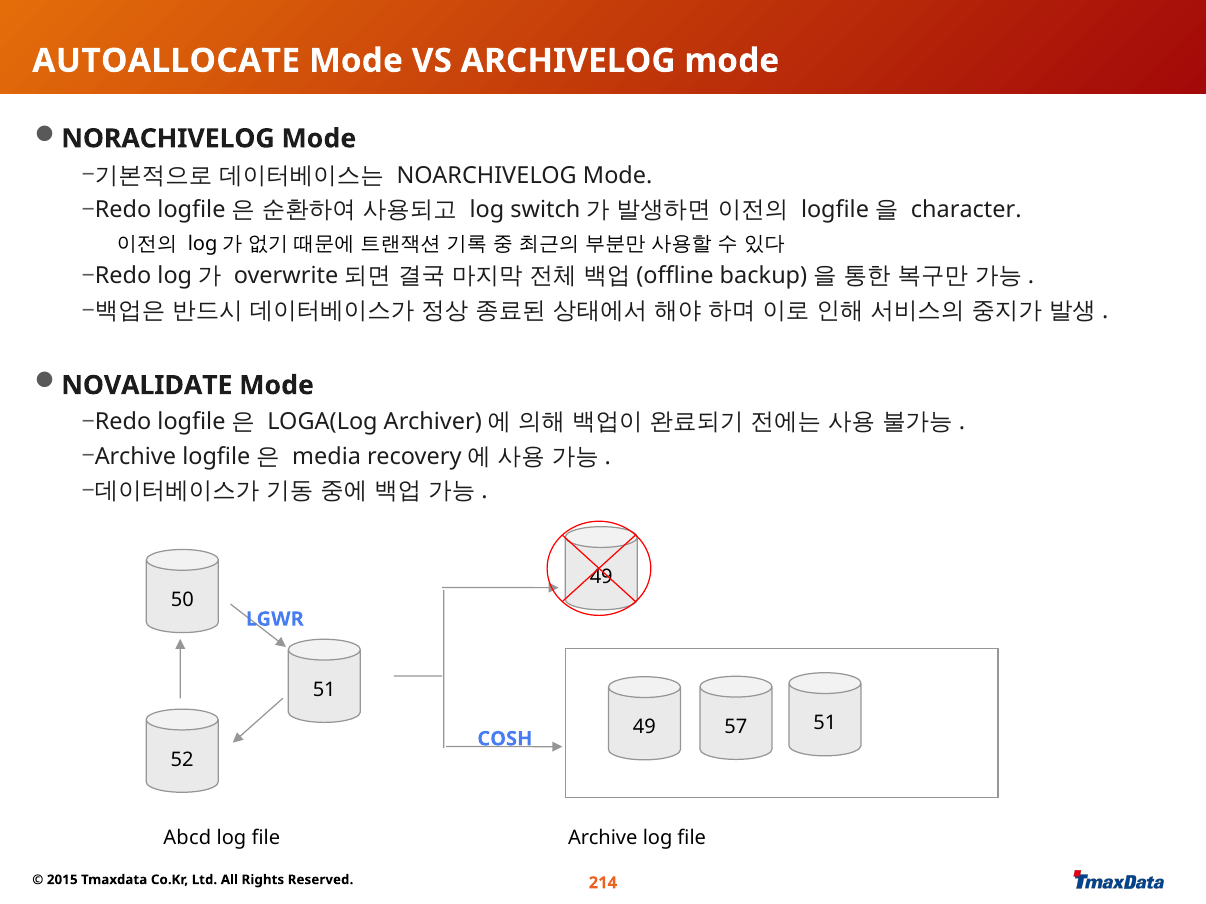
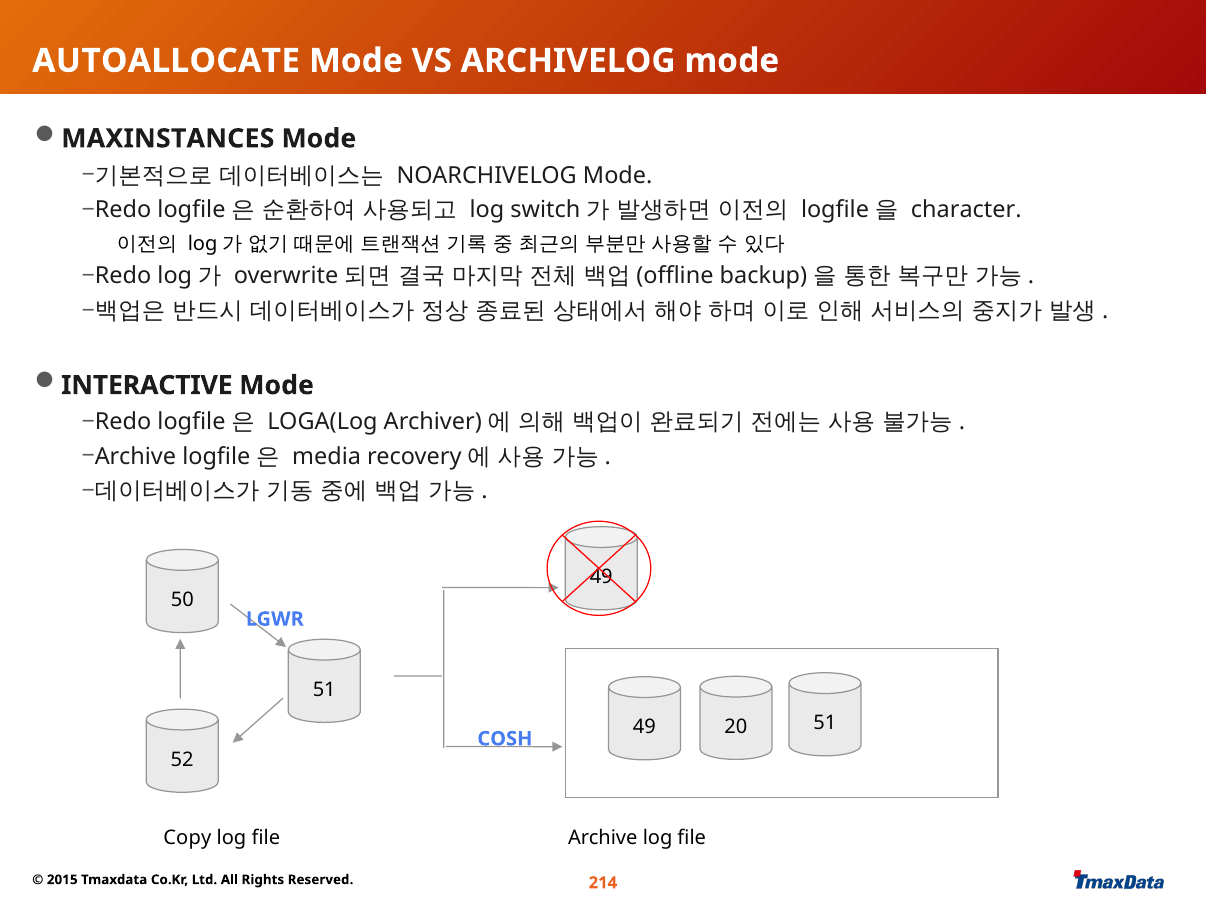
NORACHIVELOG: NORACHIVELOG -> MAXINSTANCES (168, 139)
NOVALIDATE: NOVALIDATE -> INTERACTIVE (147, 386)
57: 57 -> 20 (736, 727)
Abcd: Abcd -> Copy (187, 838)
